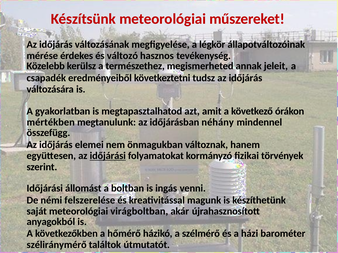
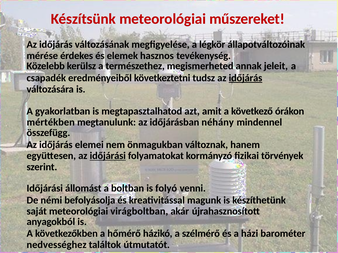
változó: változó -> elemek (122, 56)
időjárás underline: none -> present (246, 78)
ingás: ingás -> folyó (166, 189)
felszerelése: felszerelése -> befolyásolja (90, 201)
széliránymérő: széliránymérő -> nedvességhez (57, 245)
